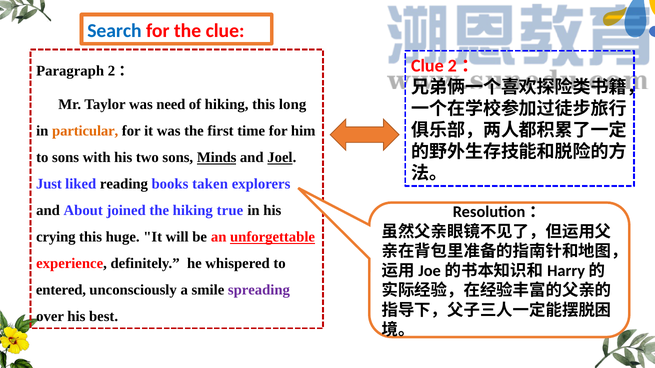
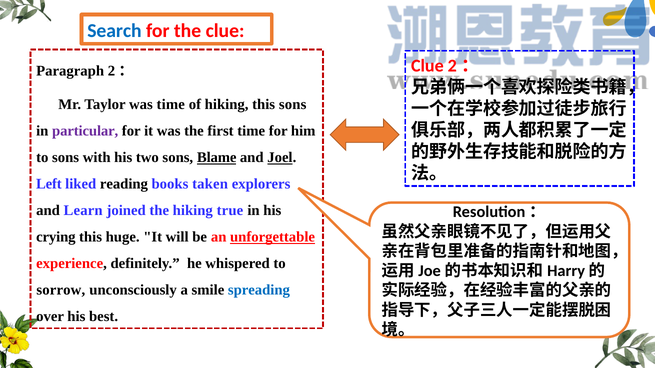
was need: need -> time (171, 105)
this long: long -> sons (293, 105)
particular colour: orange -> purple (85, 131)
Minds: Minds -> Blame (217, 158)
Just: Just -> Left (49, 184)
About: About -> Learn (83, 211)
entered: entered -> sorrow (61, 290)
spreading colour: purple -> blue (259, 290)
